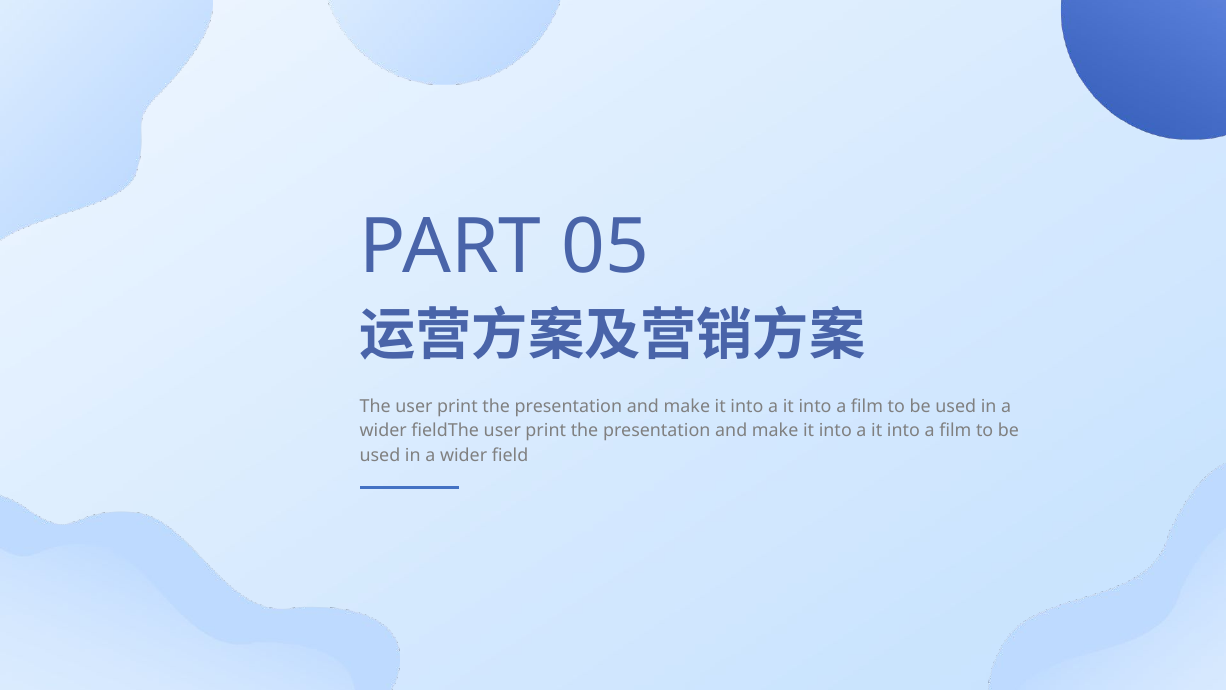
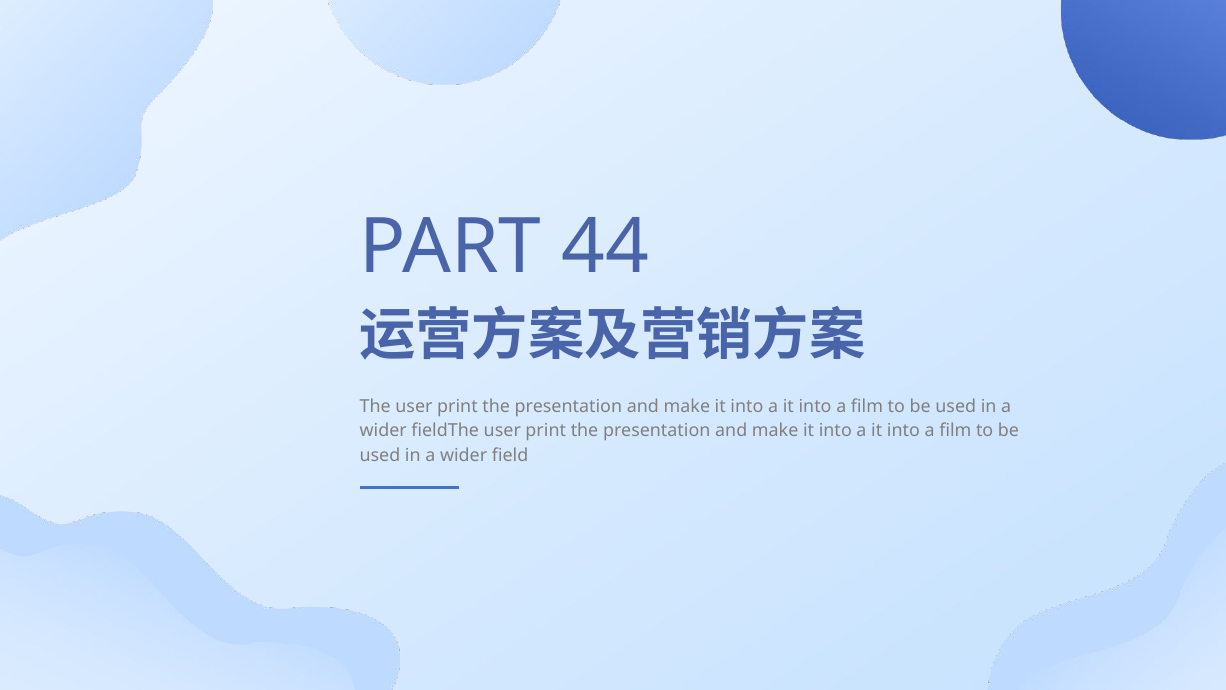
05: 05 -> 44 (605, 247)
